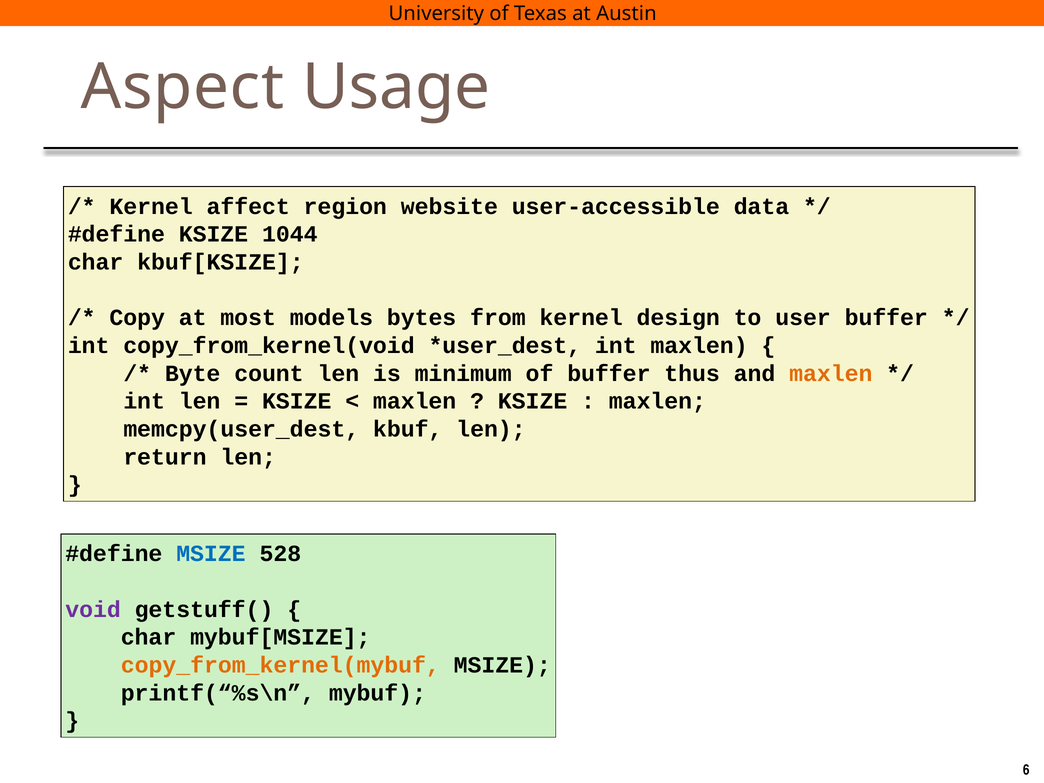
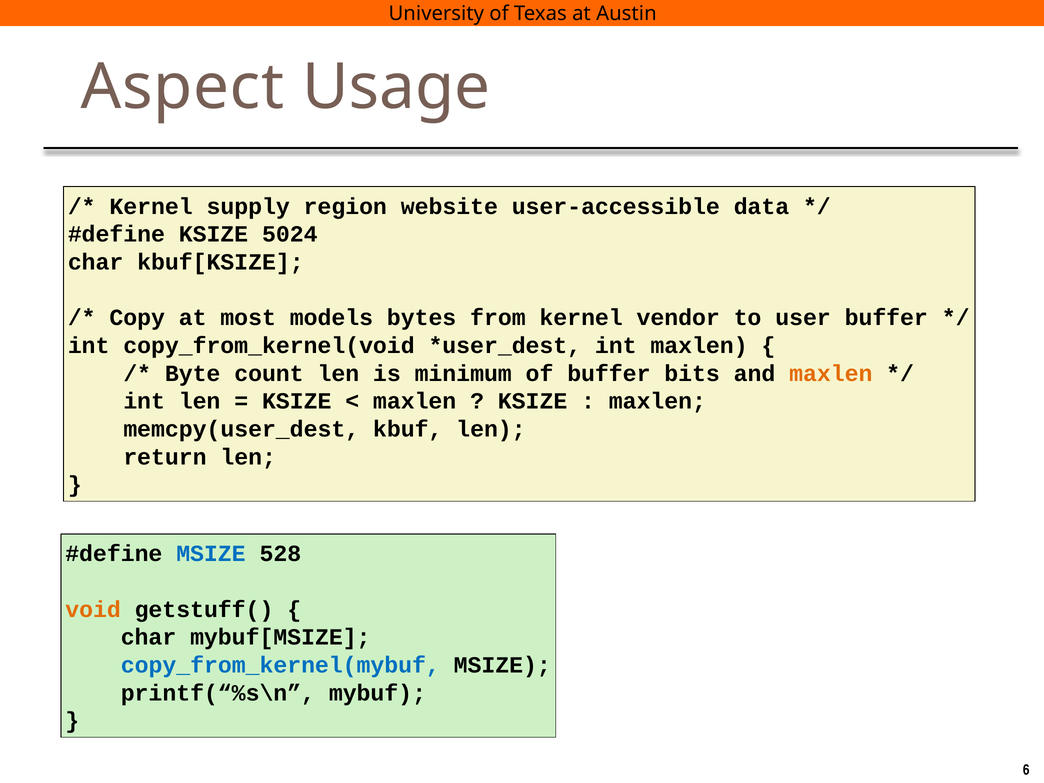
affect: affect -> supply (248, 206)
1044: 1044 -> 5024 (290, 234)
design: design -> vendor (678, 318)
thus: thus -> bits (692, 373)
void colour: purple -> orange (93, 609)
copy_from_kernel(mybuf colour: orange -> blue (280, 665)
